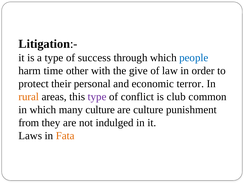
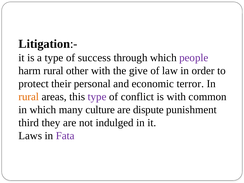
people colour: blue -> purple (194, 58)
harm time: time -> rural (54, 71)
is club: club -> with (176, 97)
are culture: culture -> dispute (148, 110)
from: from -> third (29, 123)
Fata colour: orange -> purple (65, 136)
